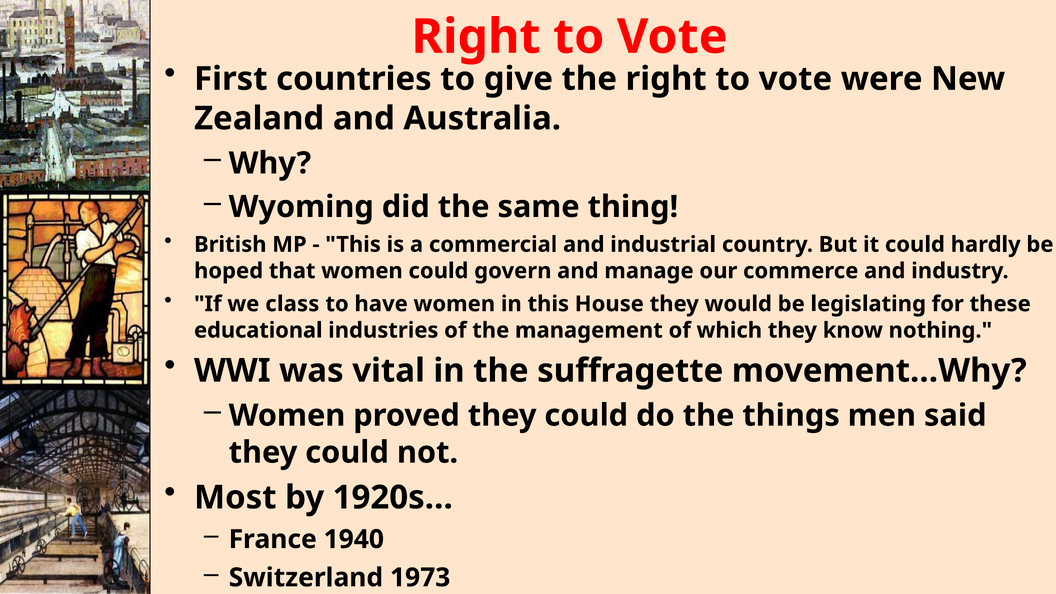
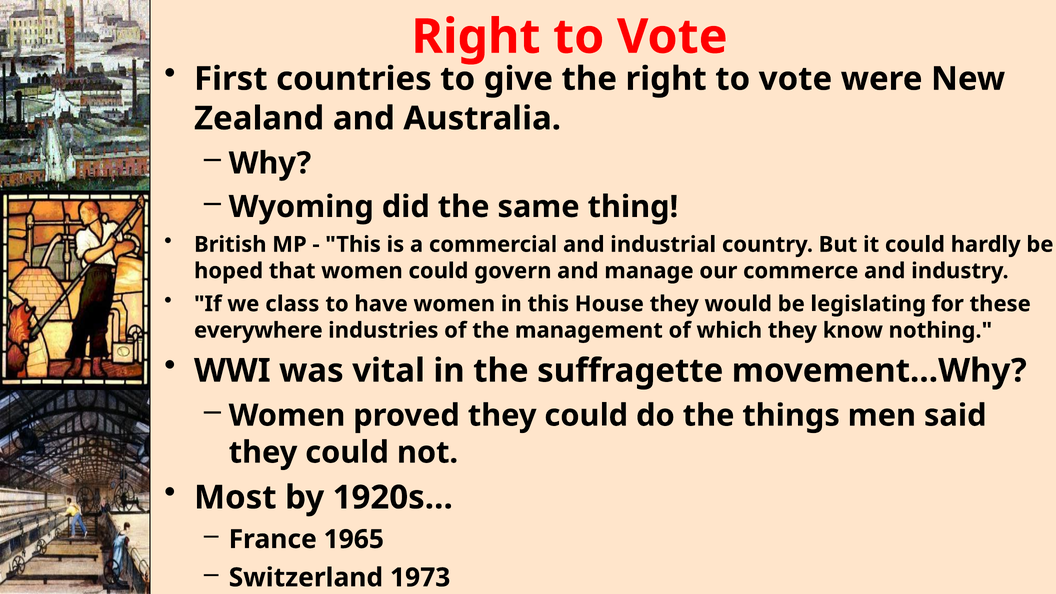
educational: educational -> everywhere (258, 330)
1940: 1940 -> 1965 (354, 539)
